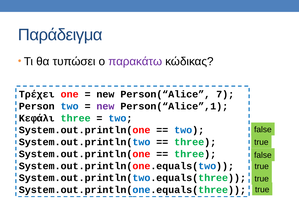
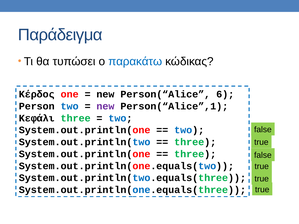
παρακάτω colour: purple -> blue (135, 62)
Τρέχει: Τρέχει -> Κέρδος (37, 94)
7: 7 -> 6 (225, 94)
